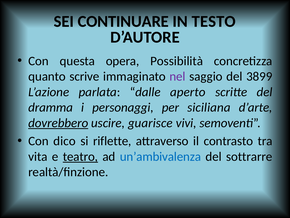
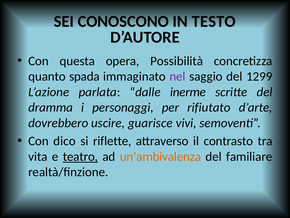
CONTINUARE: CONTINUARE -> CONOSCONO (123, 21)
scrive: scrive -> spada (84, 76)
3899: 3899 -> 1299 (259, 76)
aperto: aperto -> inerme (188, 92)
siciliana: siciliana -> rifiutato (209, 107)
dovrebbero underline: present -> none (58, 123)
un’ambivalenza colour: blue -> orange (160, 156)
sottrarre: sottrarre -> familiare (249, 156)
